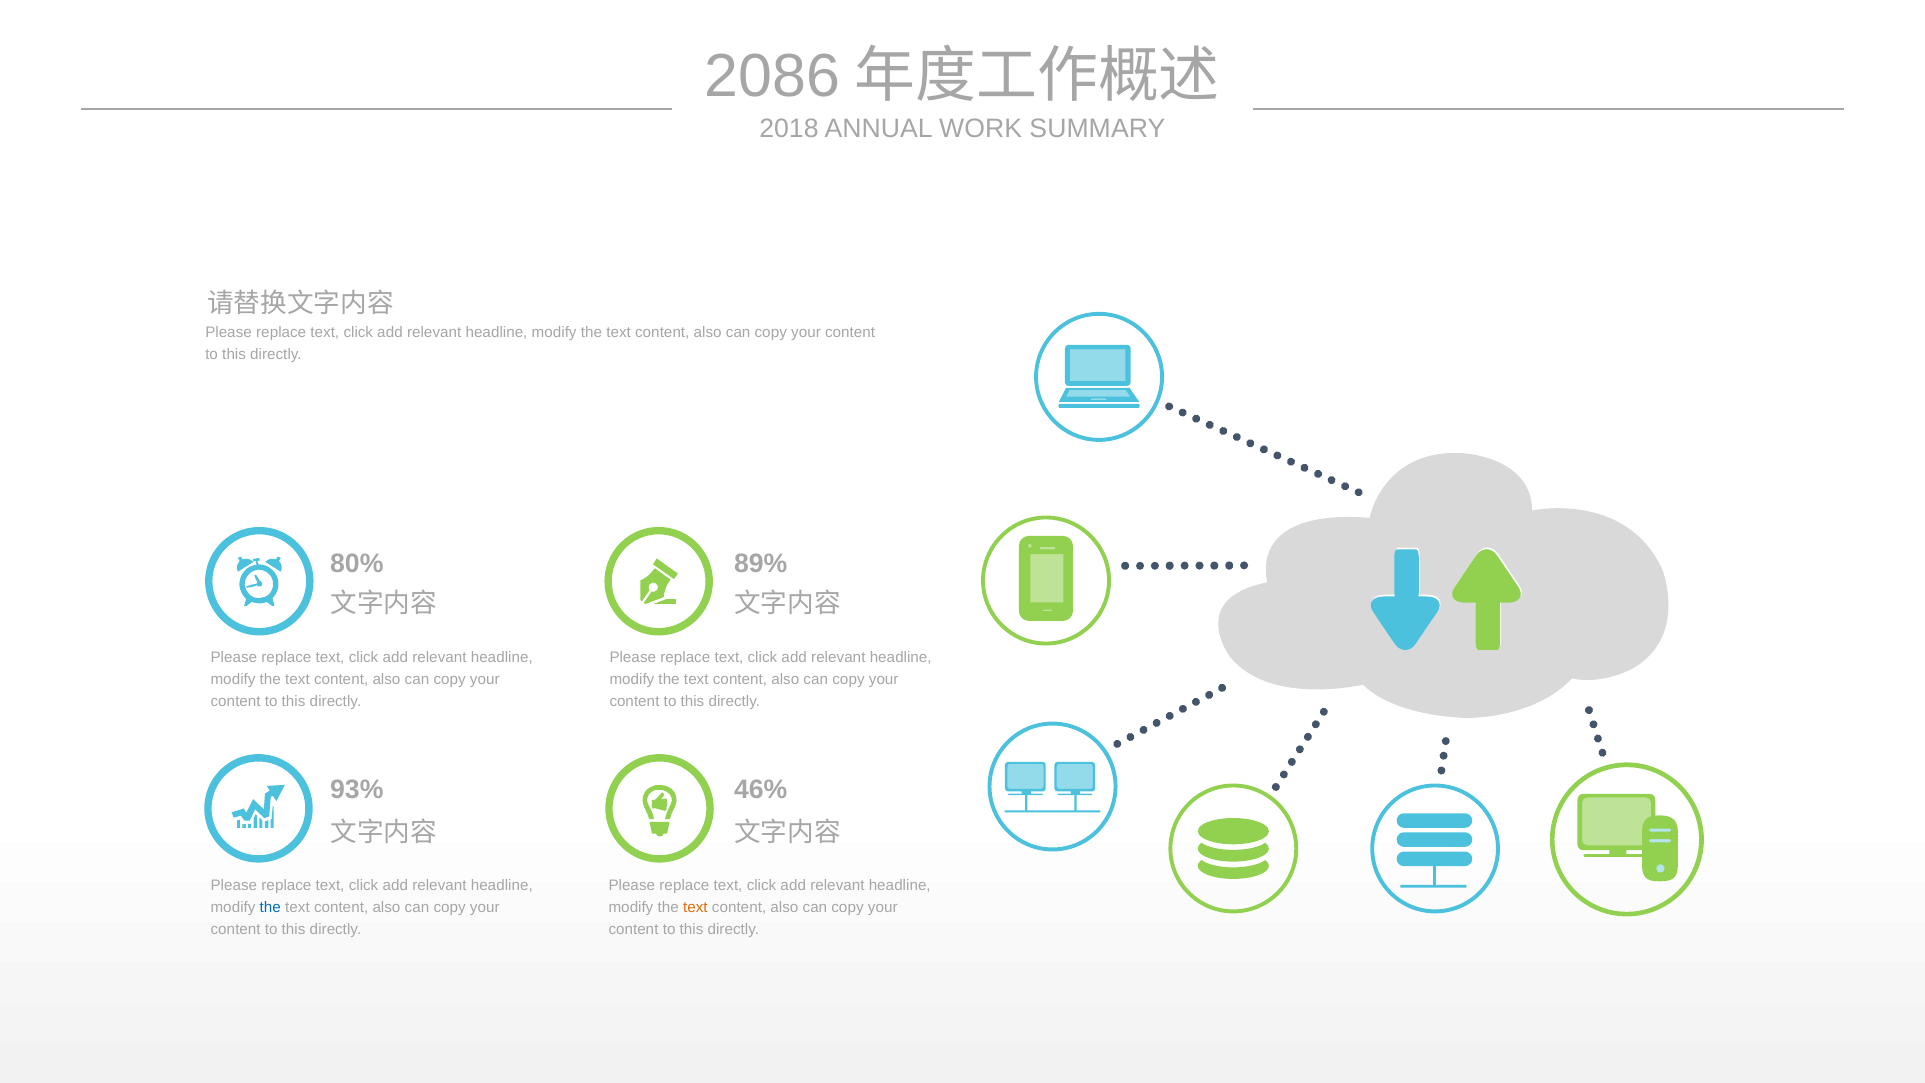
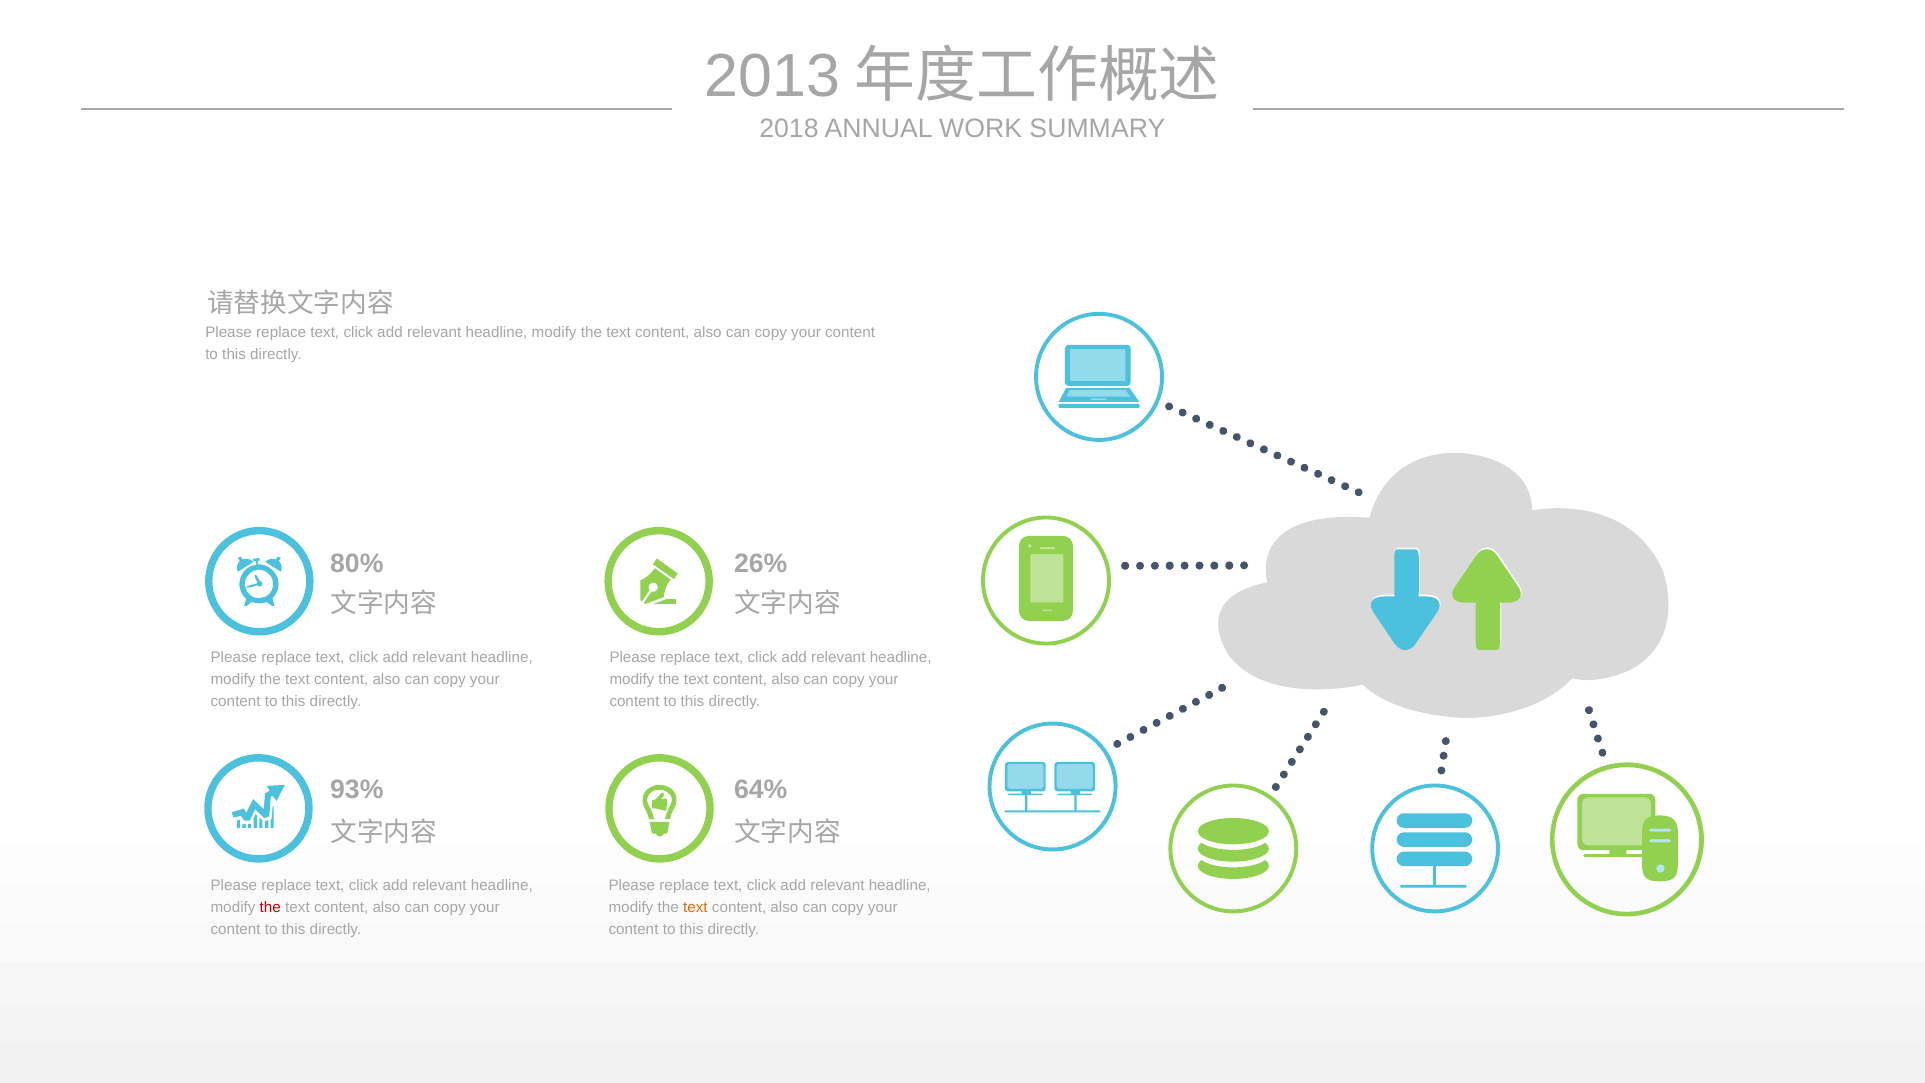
2086: 2086 -> 2013 (772, 76)
89%: 89% -> 26% (761, 564)
46%: 46% -> 64% (761, 790)
the colour: blue -> red (270, 907)
